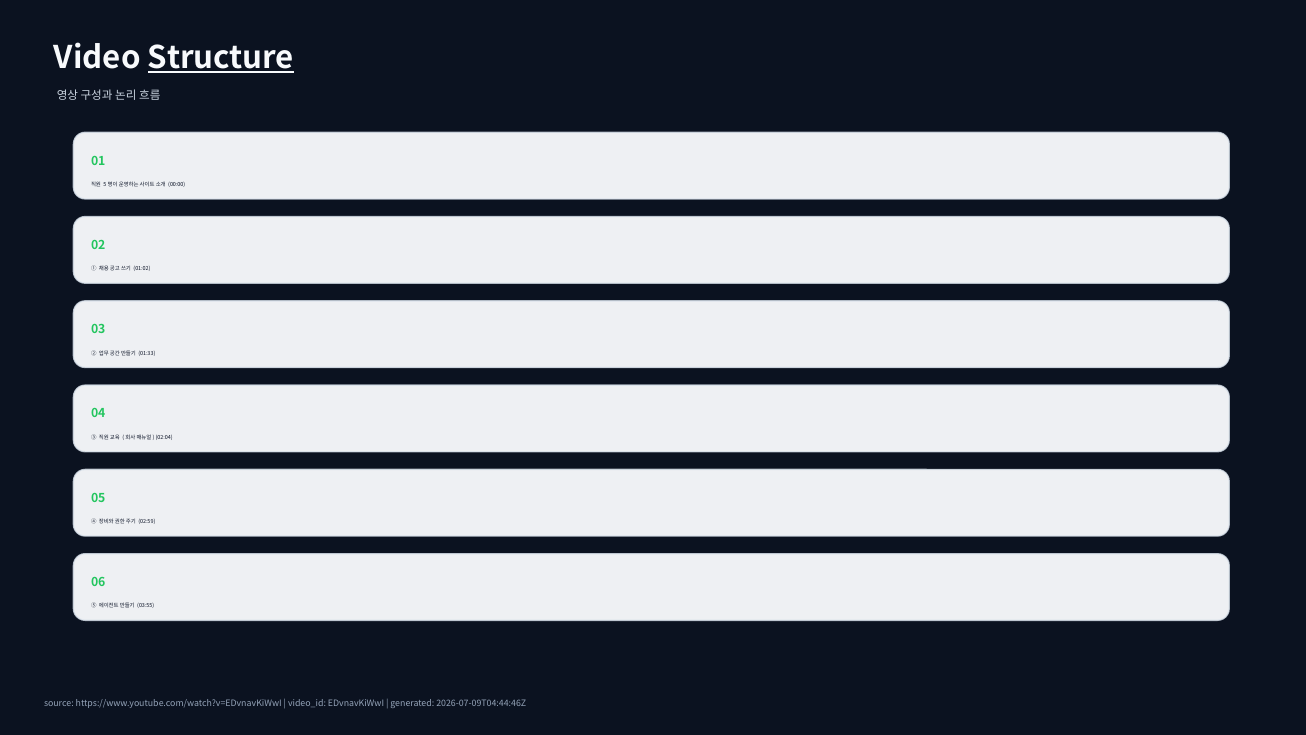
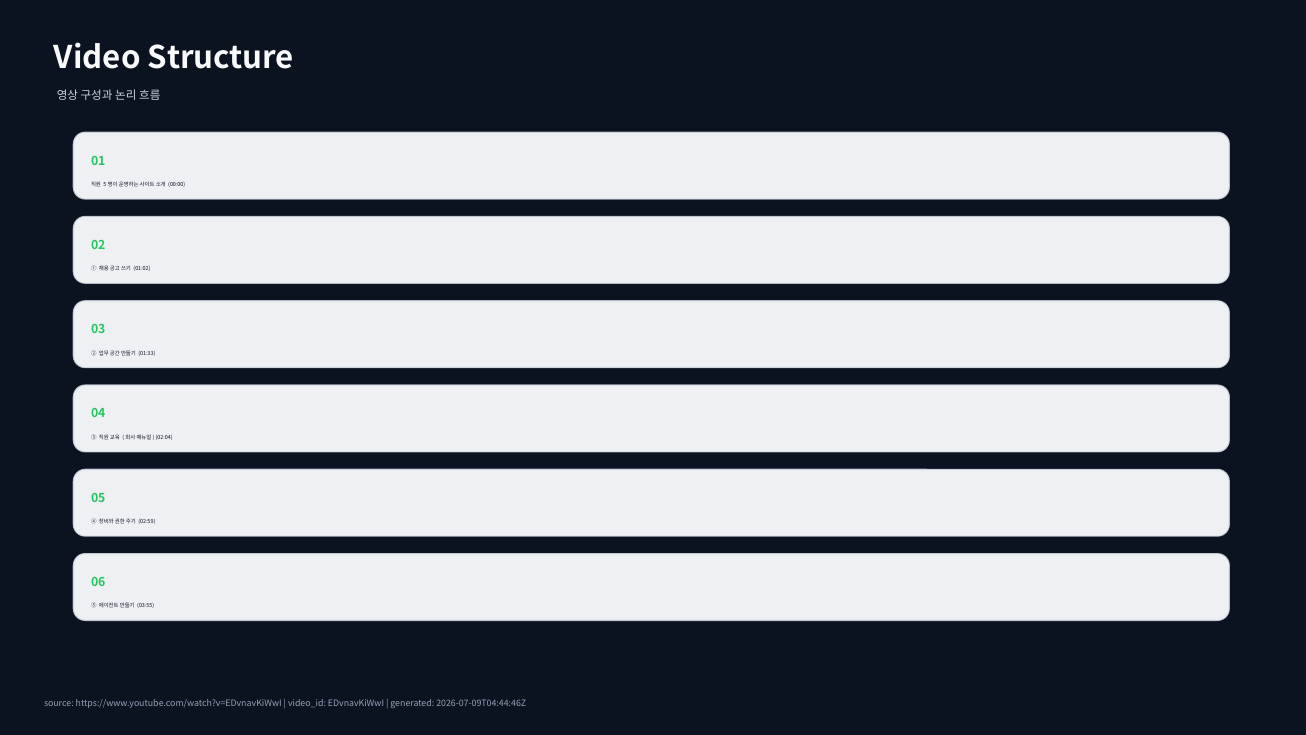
Structure underline: present -> none (221, 59)
